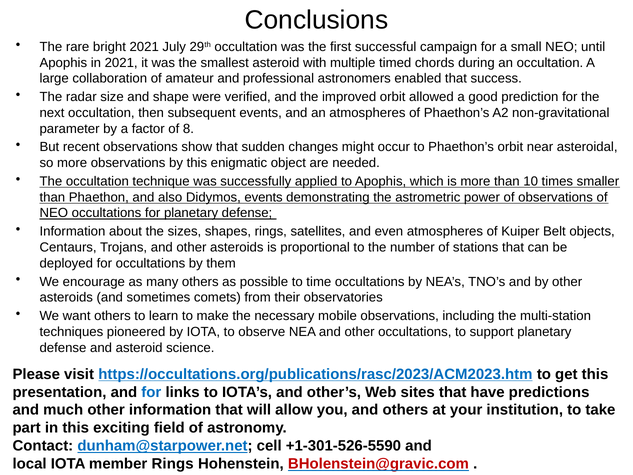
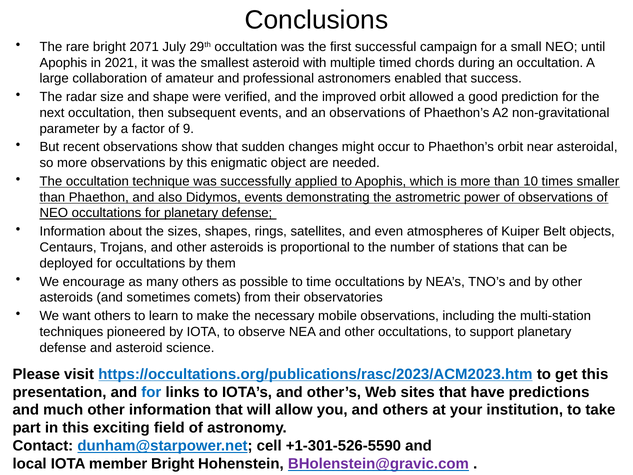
bright 2021: 2021 -> 2071 (144, 47)
an atmospheres: atmospheres -> observations (367, 113)
8: 8 -> 9 (188, 129)
member Rings: Rings -> Bright (173, 464)
BHolenstein@gravic.com colour: red -> purple (378, 464)
